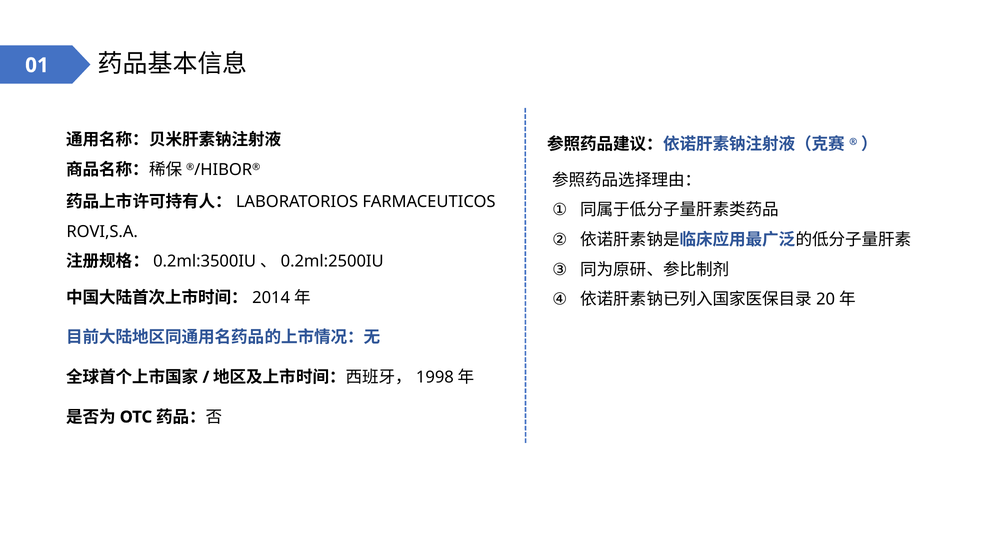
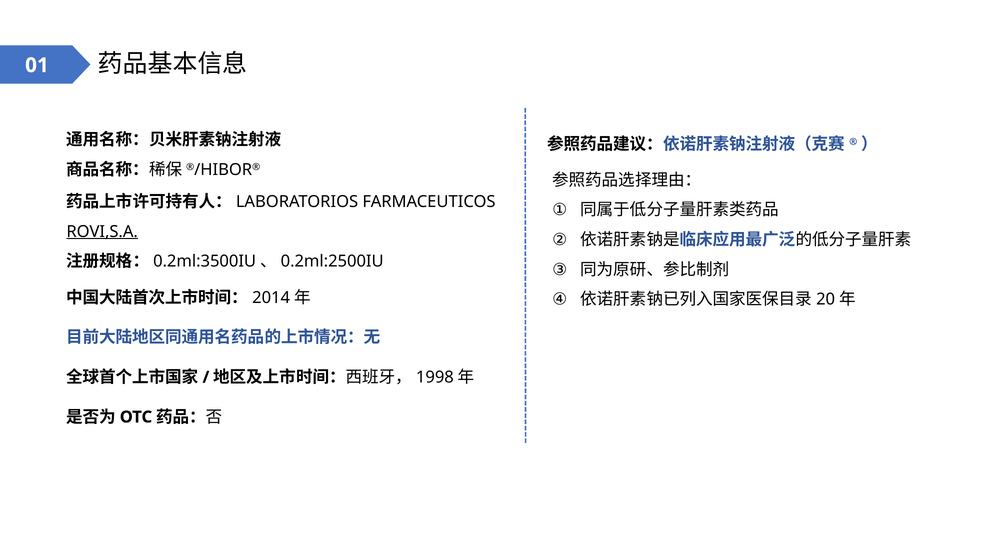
ROVI,S.A underline: none -> present (102, 232)
